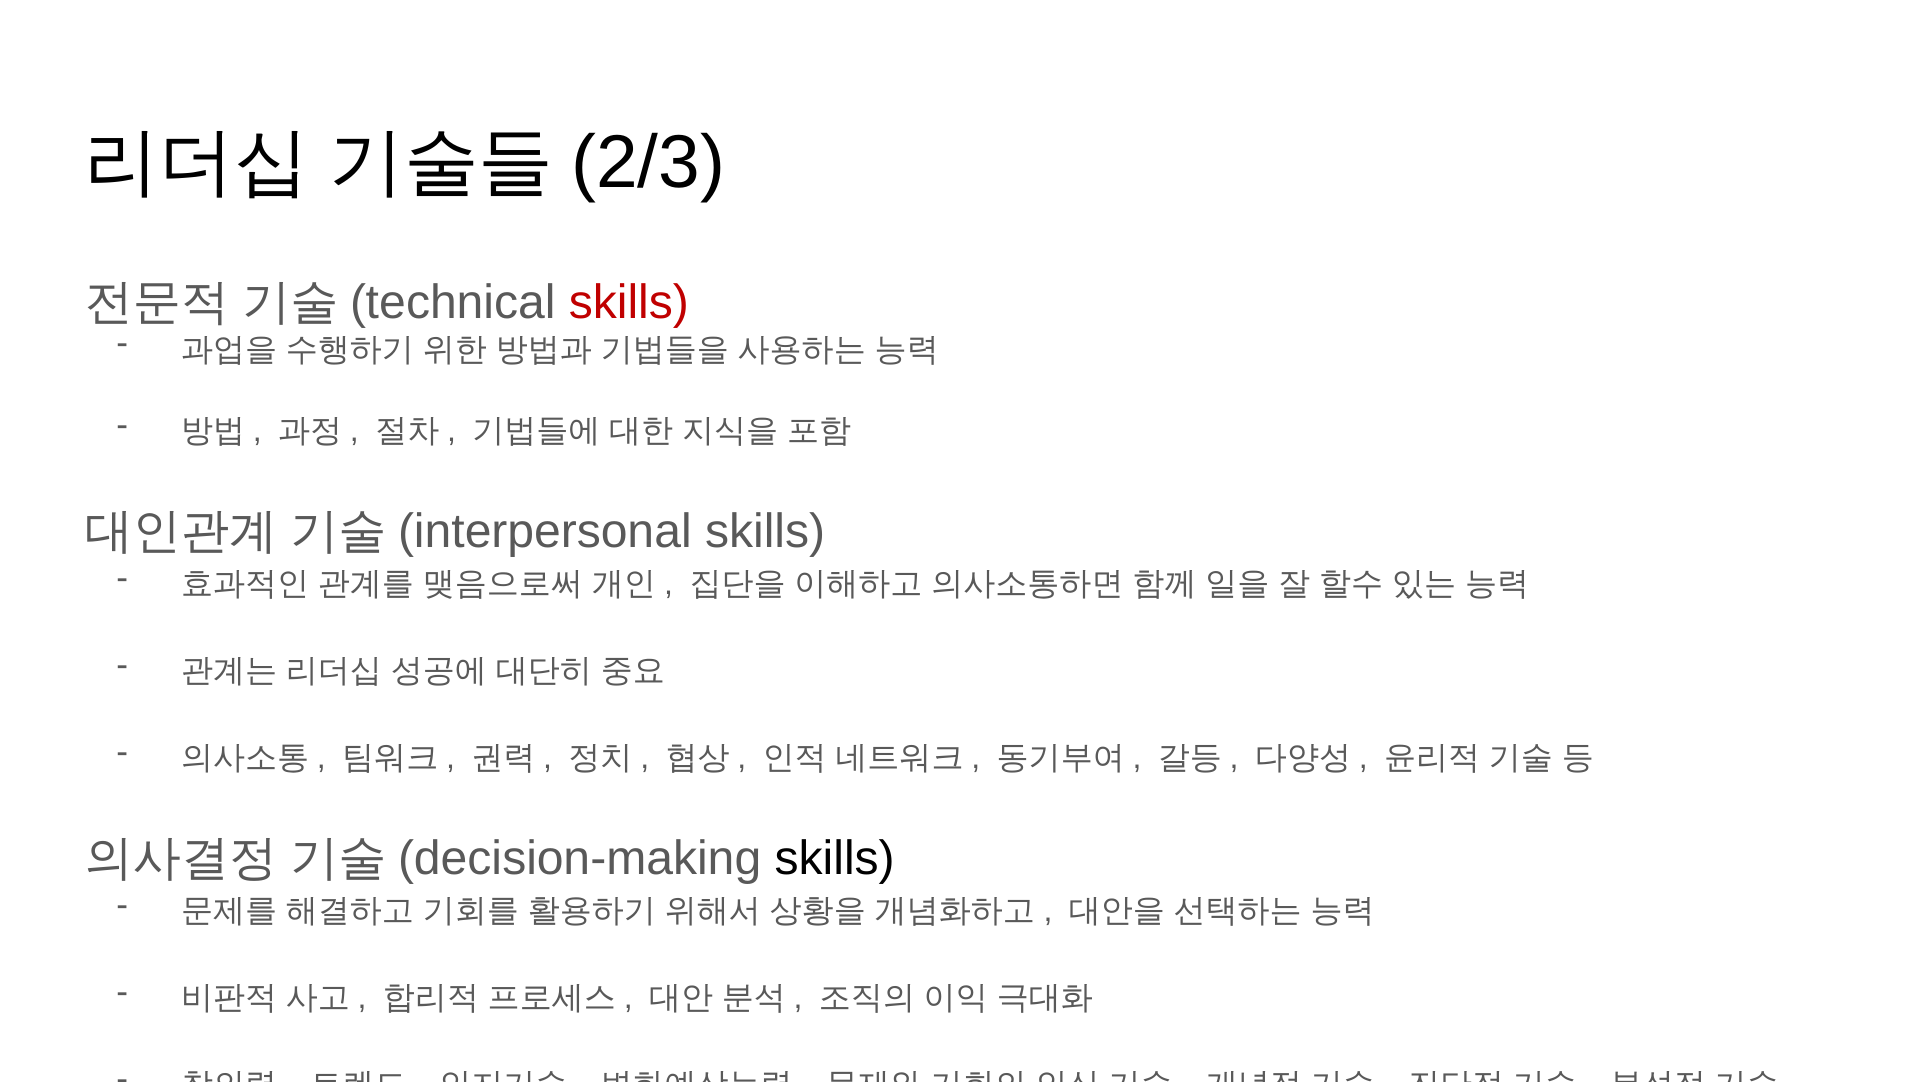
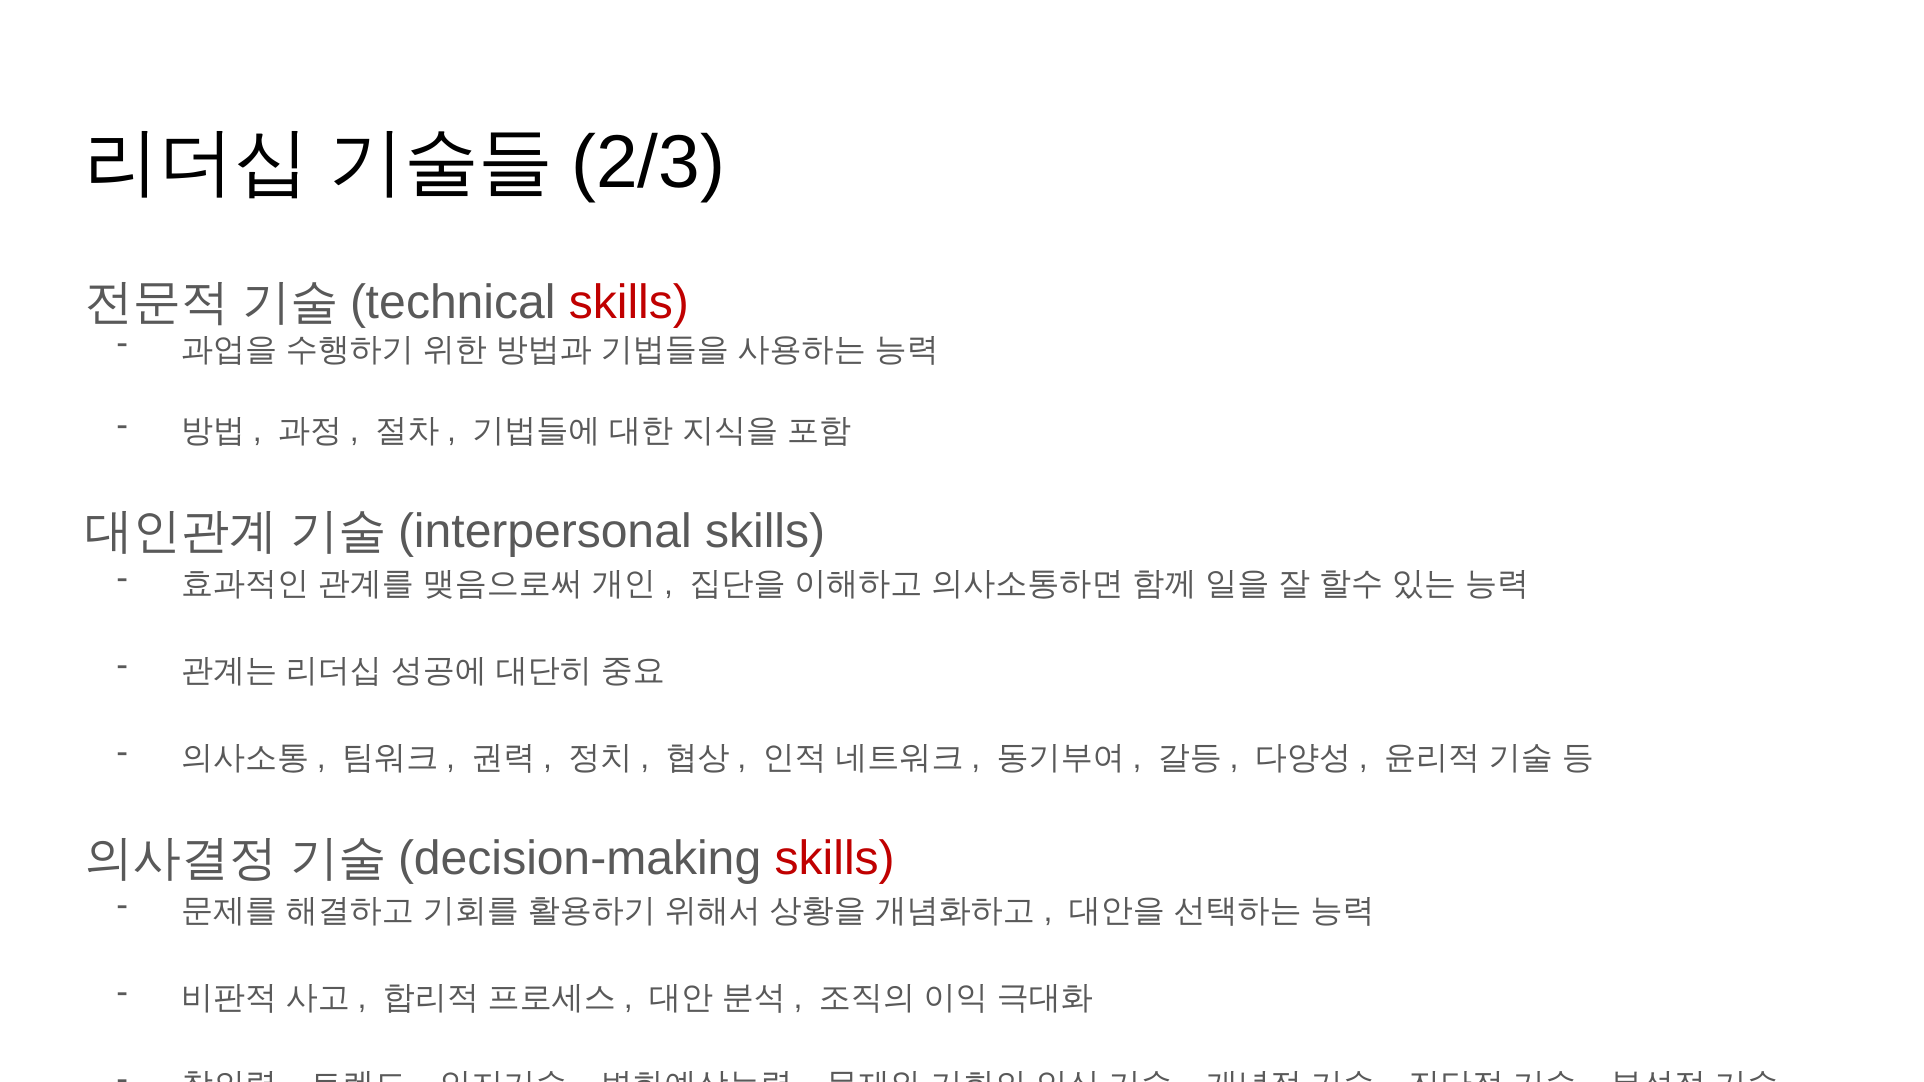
skills colour: black -> red (835, 859)
